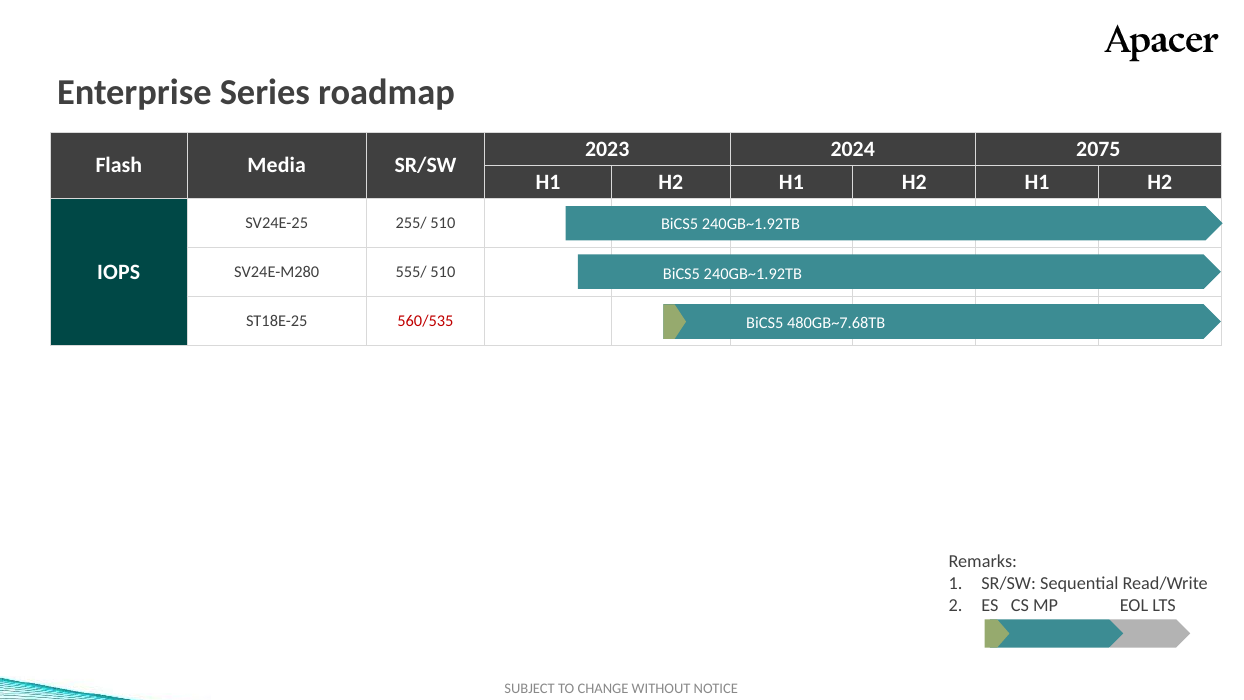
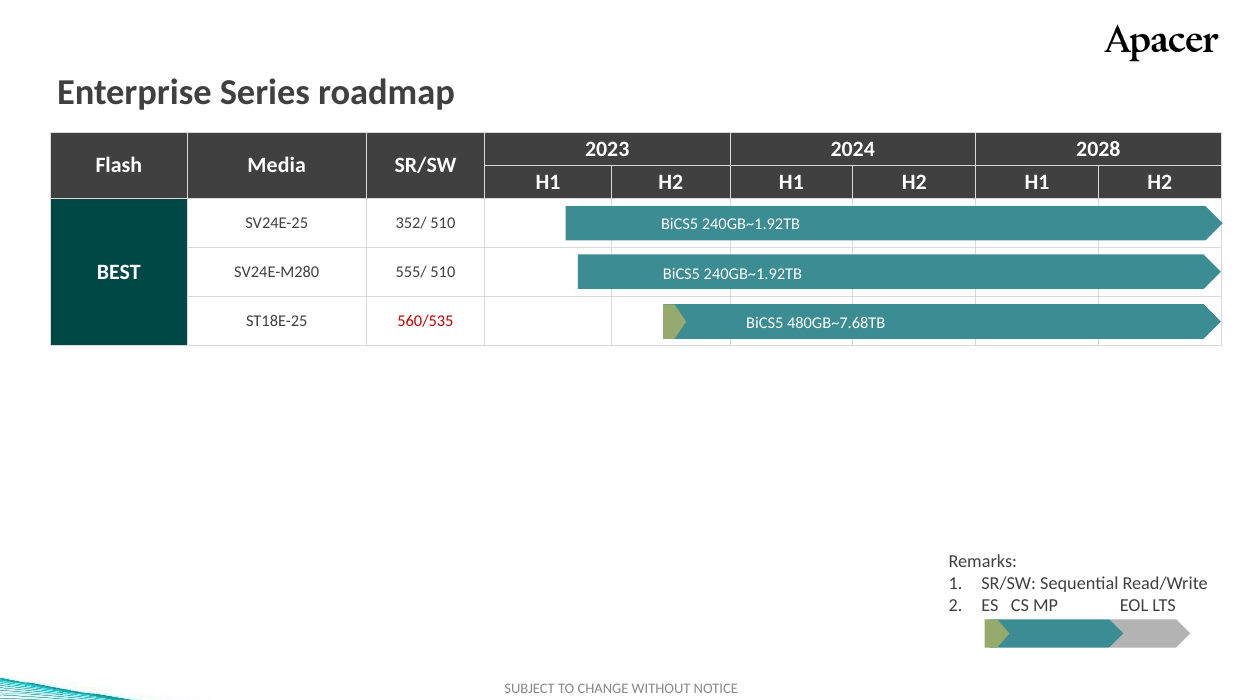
2075: 2075 -> 2028 (1098, 149)
255/: 255/ -> 352/ (411, 223)
IOPS: IOPS -> BEST (119, 272)
